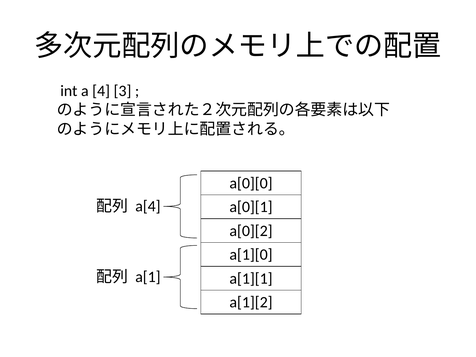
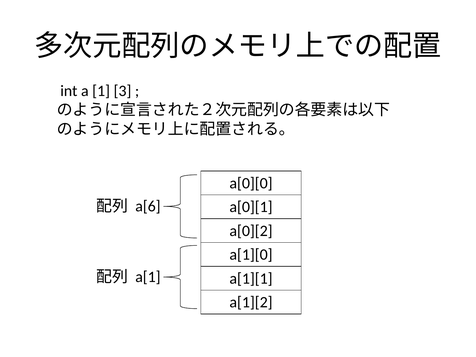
4: 4 -> 1 (101, 91)
a[4: a[4 -> a[6 (148, 206)
